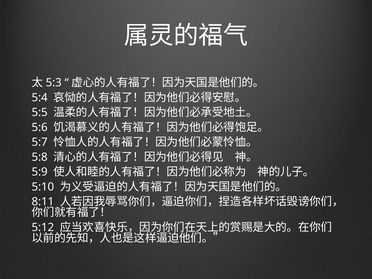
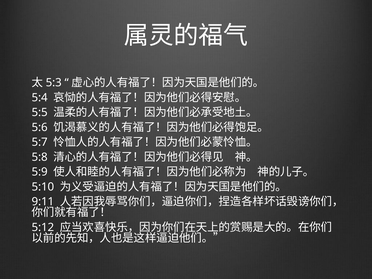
8:11: 8:11 -> 9:11 (43, 202)
